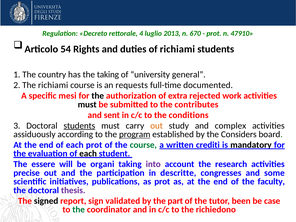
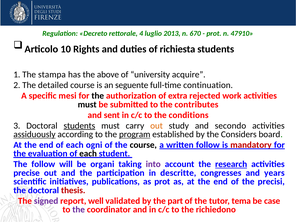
54: 54 -> 10 (66, 49)
of richiami: richiami -> richiesta (177, 49)
country: country -> stampa (52, 75)
the taking: taking -> above (108, 75)
general: general -> acquire (189, 75)
The richiami: richiami -> detailed (53, 85)
requests: requests -> seguente (132, 85)
documented: documented -> continuation (208, 85)
complex: complex -> secondo (230, 126)
assiduously underline: none -> present (34, 134)
each prot: prot -> ogni (94, 145)
course colour: green -> black (143, 145)
written crediti: crediti -> follow (208, 145)
mandatory colour: black -> red (251, 145)
The essere: essere -> follow (43, 164)
research underline: none -> present (231, 164)
some: some -> years (274, 173)
faculty: faculty -> precisi (271, 182)
thesis colour: purple -> red (73, 190)
signed colour: black -> purple (46, 201)
sign: sign -> well (96, 201)
been: been -> tema (241, 201)
the colour: green -> purple (79, 210)
